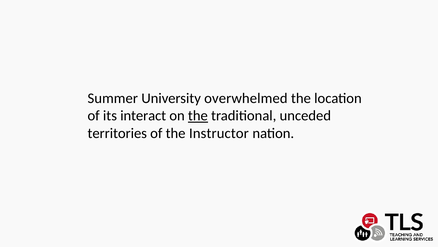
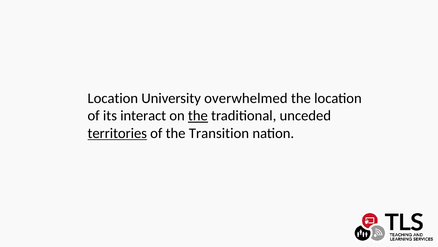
Summer: Summer -> Location (113, 98)
territories underline: none -> present (117, 133)
Instructor: Instructor -> Transition (219, 133)
